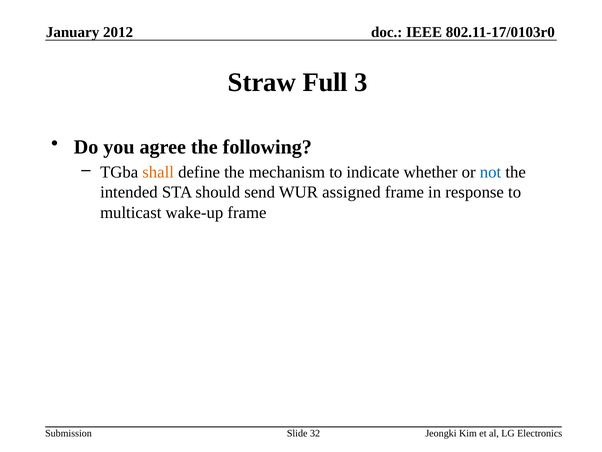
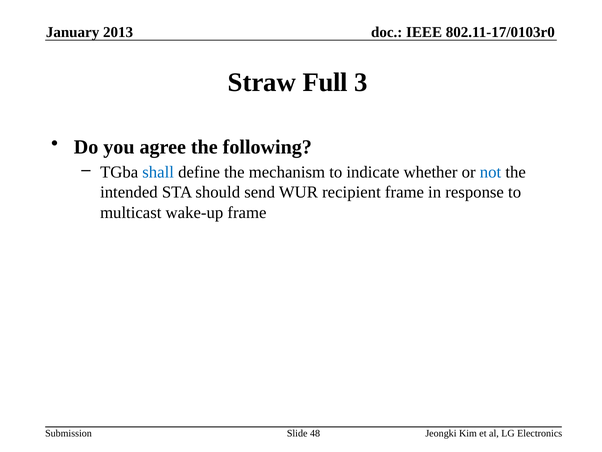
2012: 2012 -> 2013 (118, 32)
shall colour: orange -> blue (158, 172)
assigned: assigned -> recipient (351, 192)
32: 32 -> 48 (315, 433)
